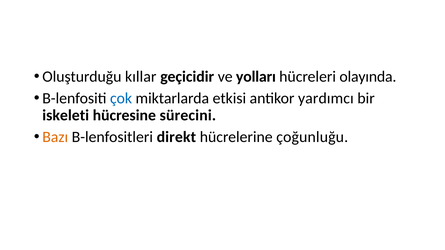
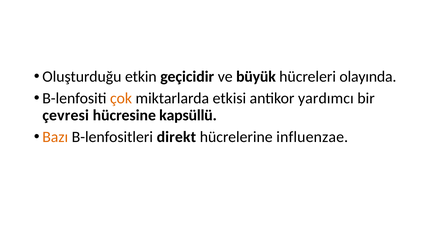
kıllar: kıllar -> etkin (141, 77)
yolları: yolları -> büyük (256, 77)
çok colour: blue -> orange (121, 98)
iskeleti: iskeleti -> çevresi (66, 115)
sürecini: sürecini -> kapsüllü (188, 115)
çoğunluğu: çoğunluğu -> influenzae (312, 137)
